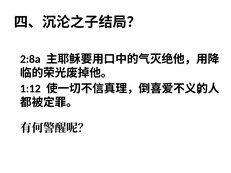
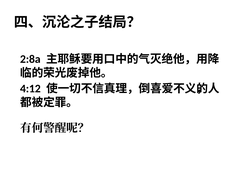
1:12: 1:12 -> 4:12 (30, 89)
